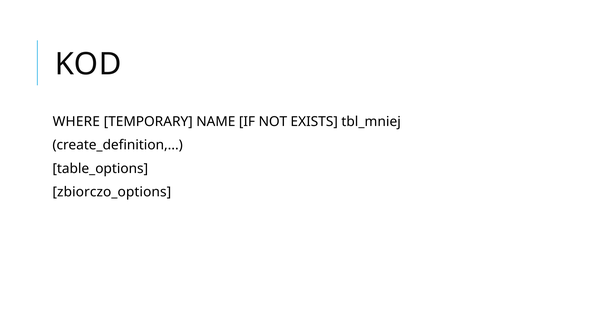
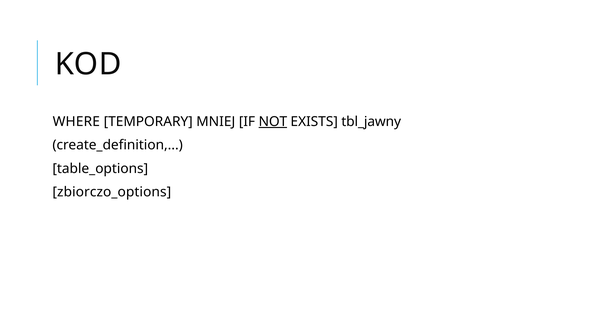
NAME: NAME -> MNIEJ (216, 122)
NOT underline: none -> present (273, 122)
tbl_mniej: tbl_mniej -> tbl_jawny (371, 122)
